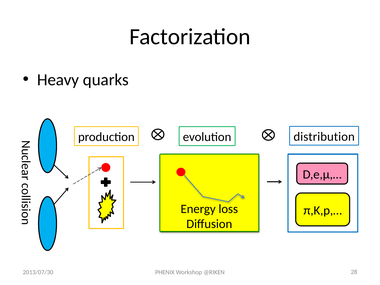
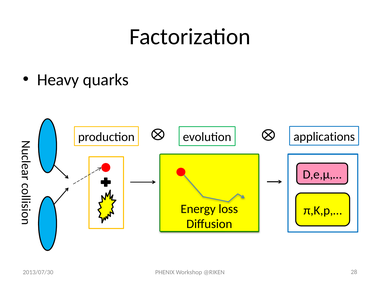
distribution: distribution -> applications (324, 137)
